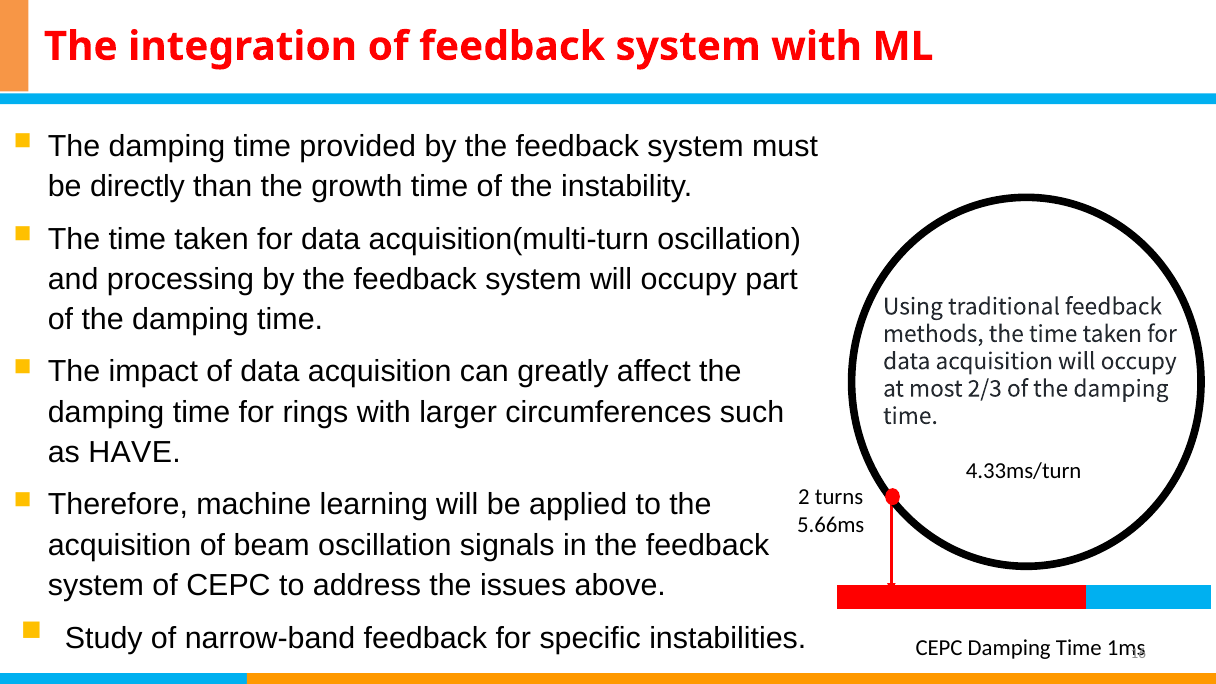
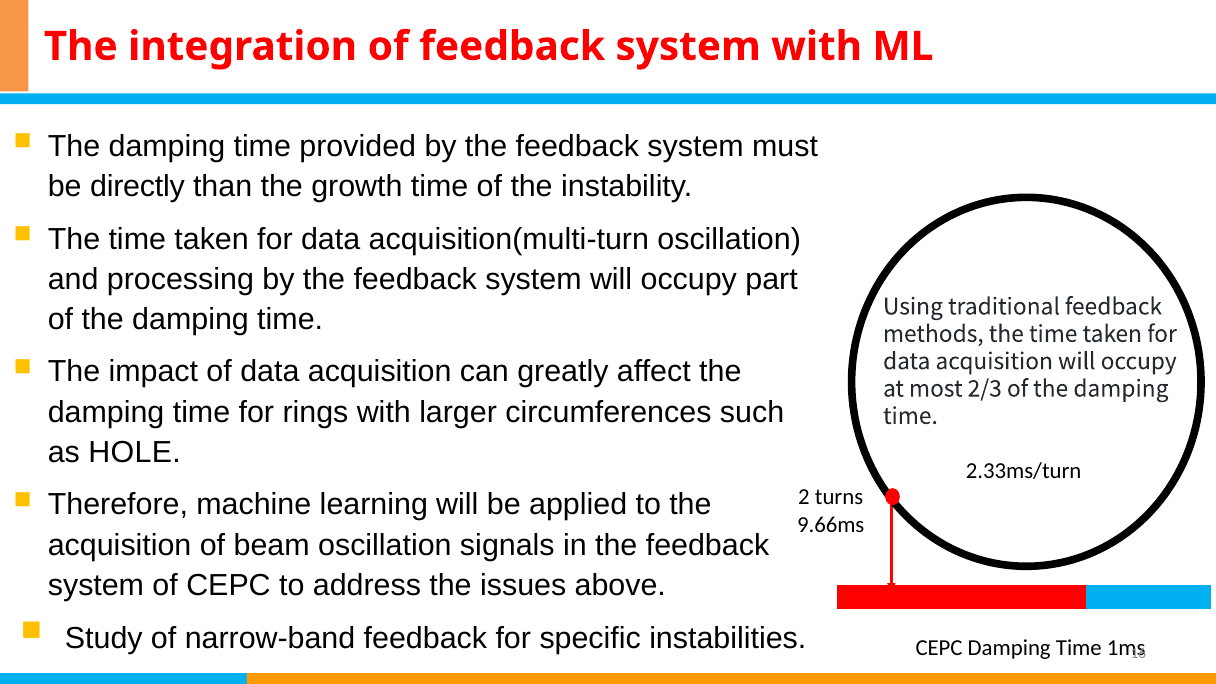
HAVE: HAVE -> HOLE (135, 452)
4.33ms/turn: 4.33ms/turn -> 2.33ms/turn (1024, 471)
5.66ms: 5.66ms -> 9.66ms (831, 525)
